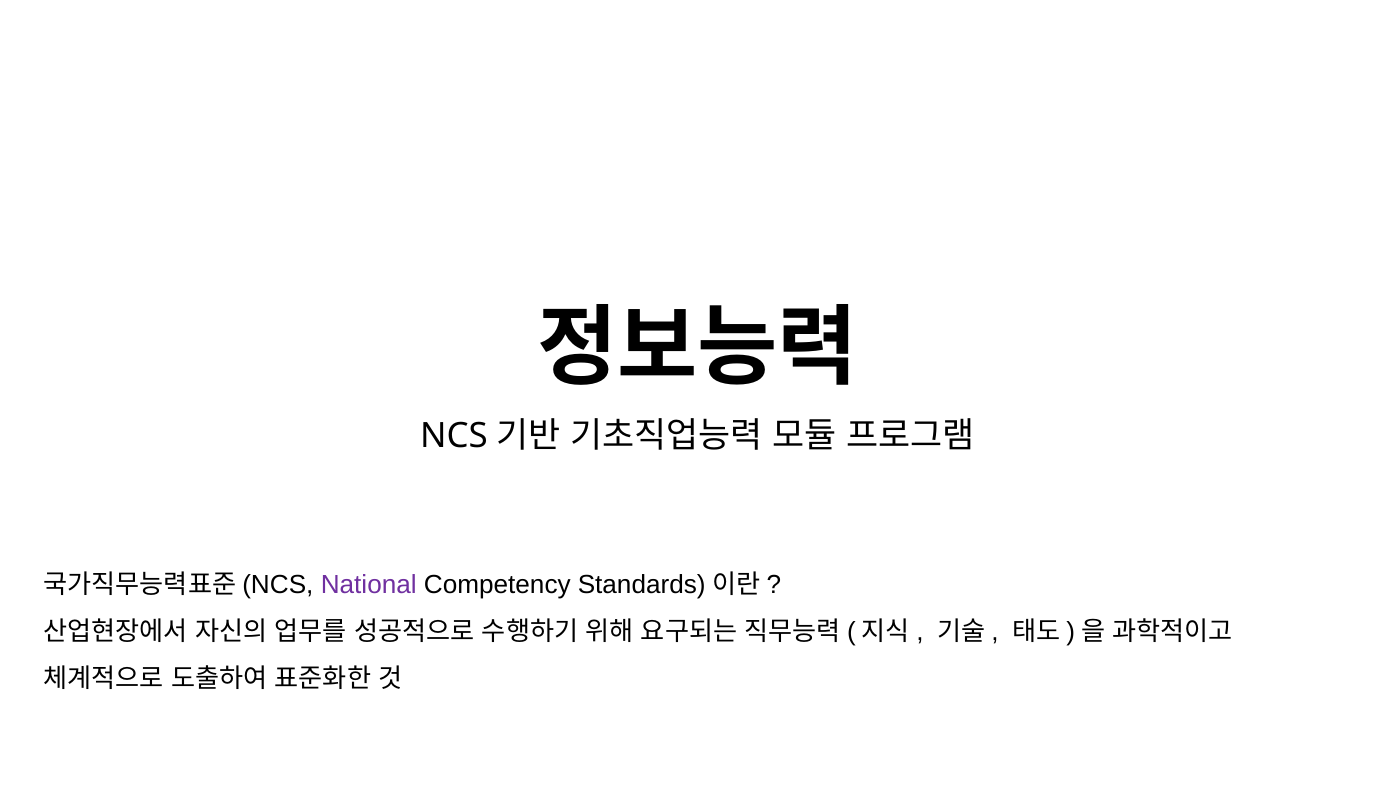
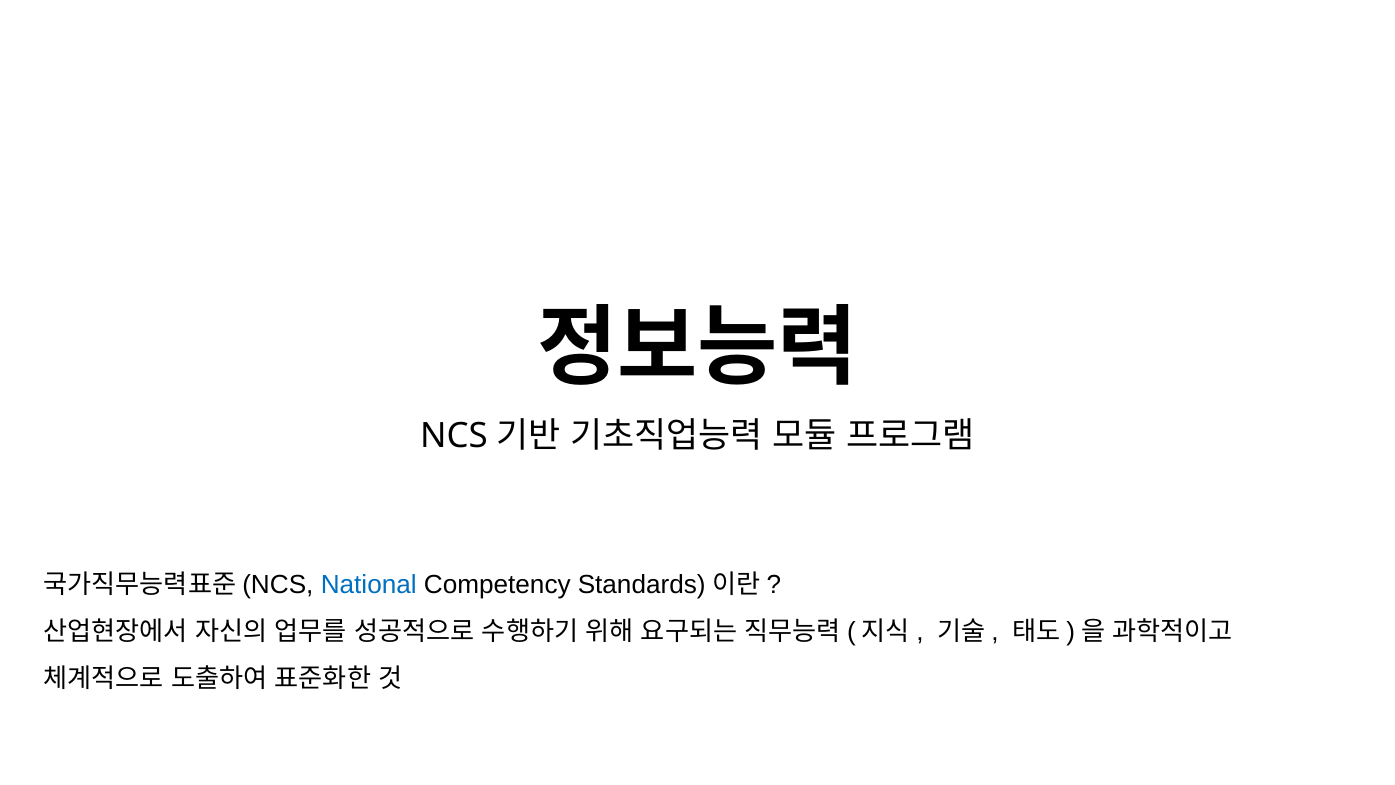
National colour: purple -> blue (369, 585)
